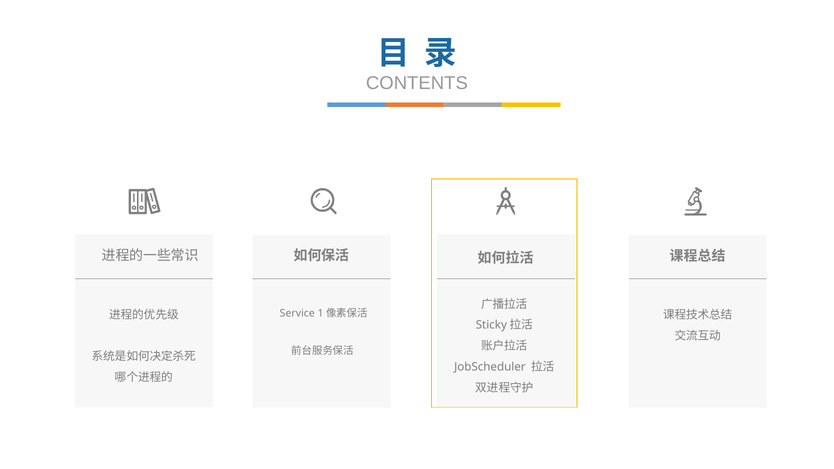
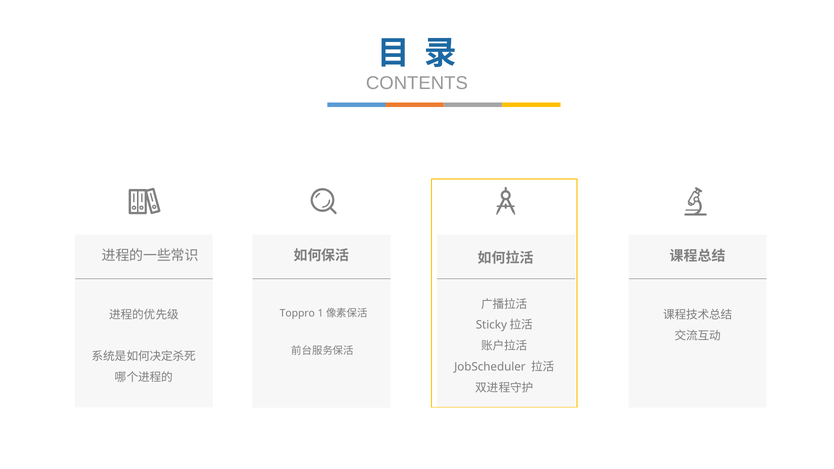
Service: Service -> Toppro (297, 313)
